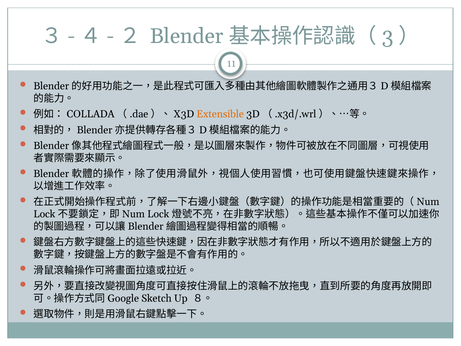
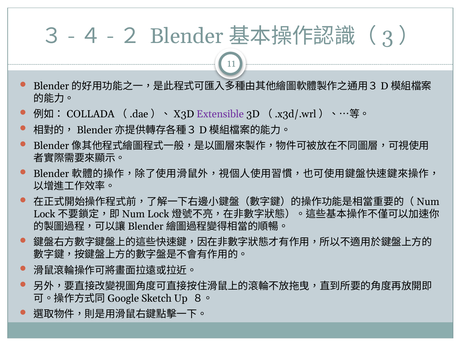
Extensible colour: orange -> purple (220, 114)
